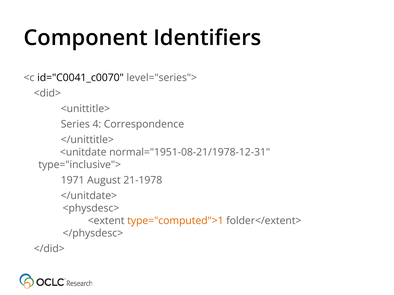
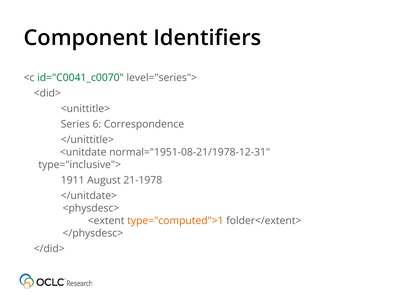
id="C0041_c0070 colour: black -> green (80, 78)
4: 4 -> 6 (97, 125)
1971: 1971 -> 1911 (73, 181)
